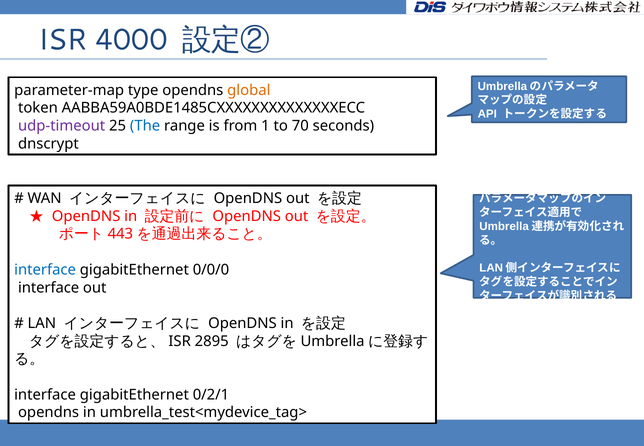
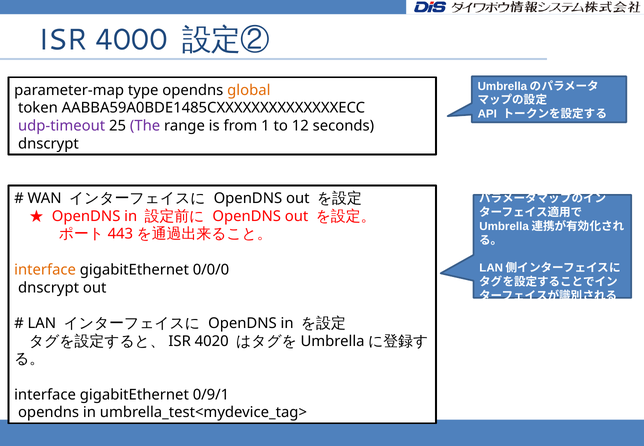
The colour: blue -> purple (145, 126)
70: 70 -> 12 (300, 126)
interface colour: blue -> orange (45, 270)
interface: interface -> dnscrypt (49, 288)
2895: 2895 -> 4020 (212, 341)
0/2/1: 0/2/1 -> 0/9/1 (211, 395)
